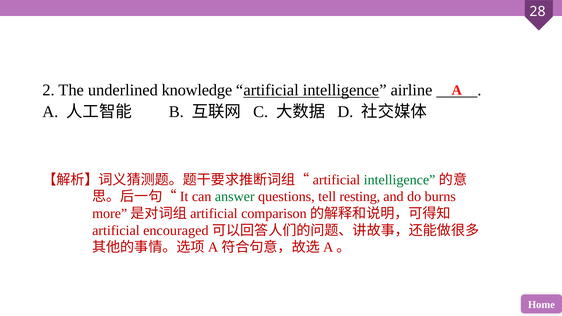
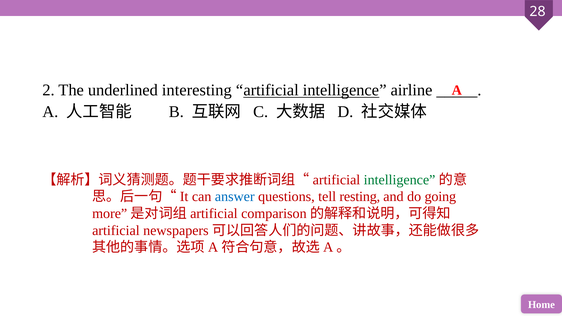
knowledge: knowledge -> interesting (197, 90)
answer colour: green -> blue (235, 197)
burns: burns -> going (440, 197)
encouraged: encouraged -> newspapers (176, 230)
